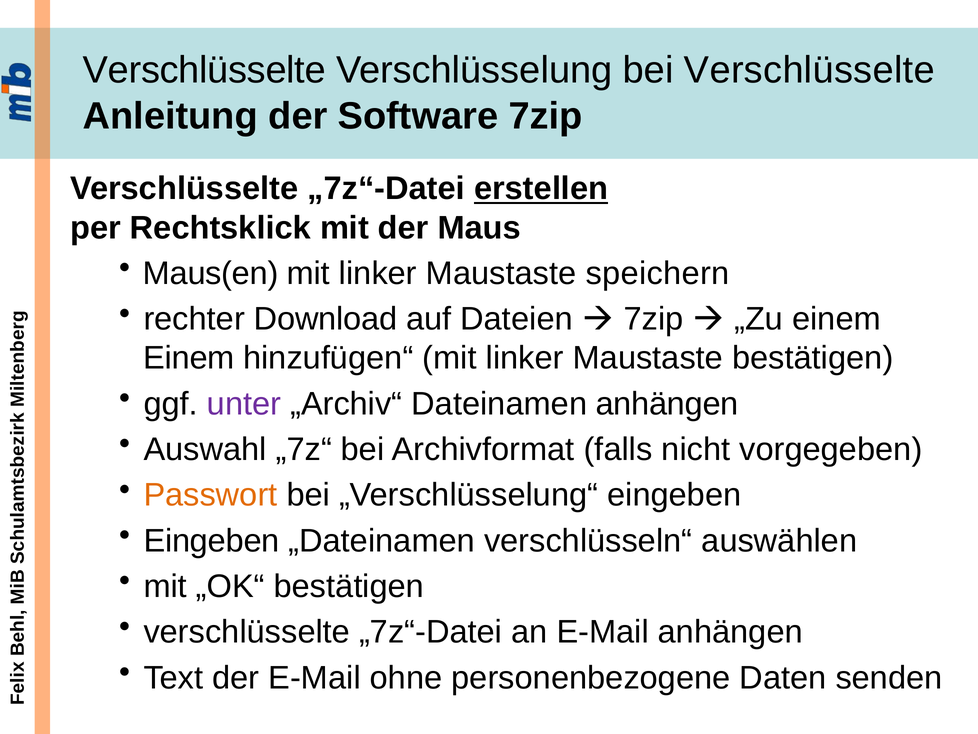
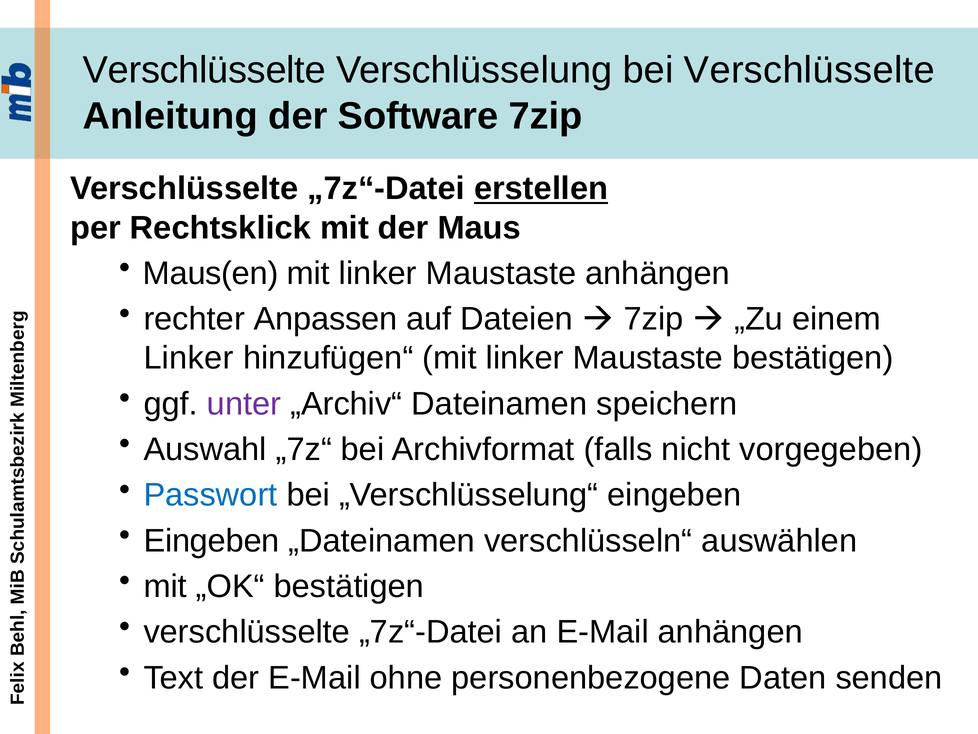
Maustaste speichern: speichern -> anhängen (658, 273)
Download: Download -> Anpassen (326, 319)
Einem: Einem -> Linker (189, 358)
Dateinamen anhängen: anhängen -> speichern (667, 404)
Passwort colour: orange -> blue (211, 495)
